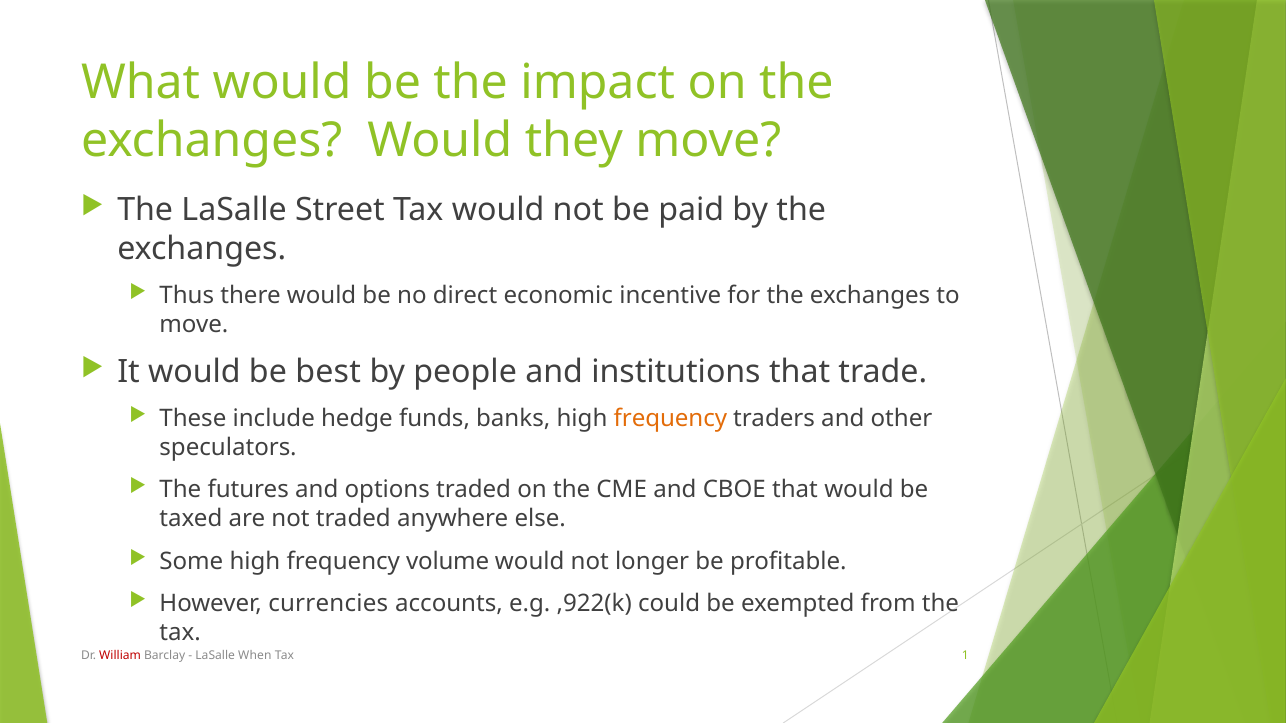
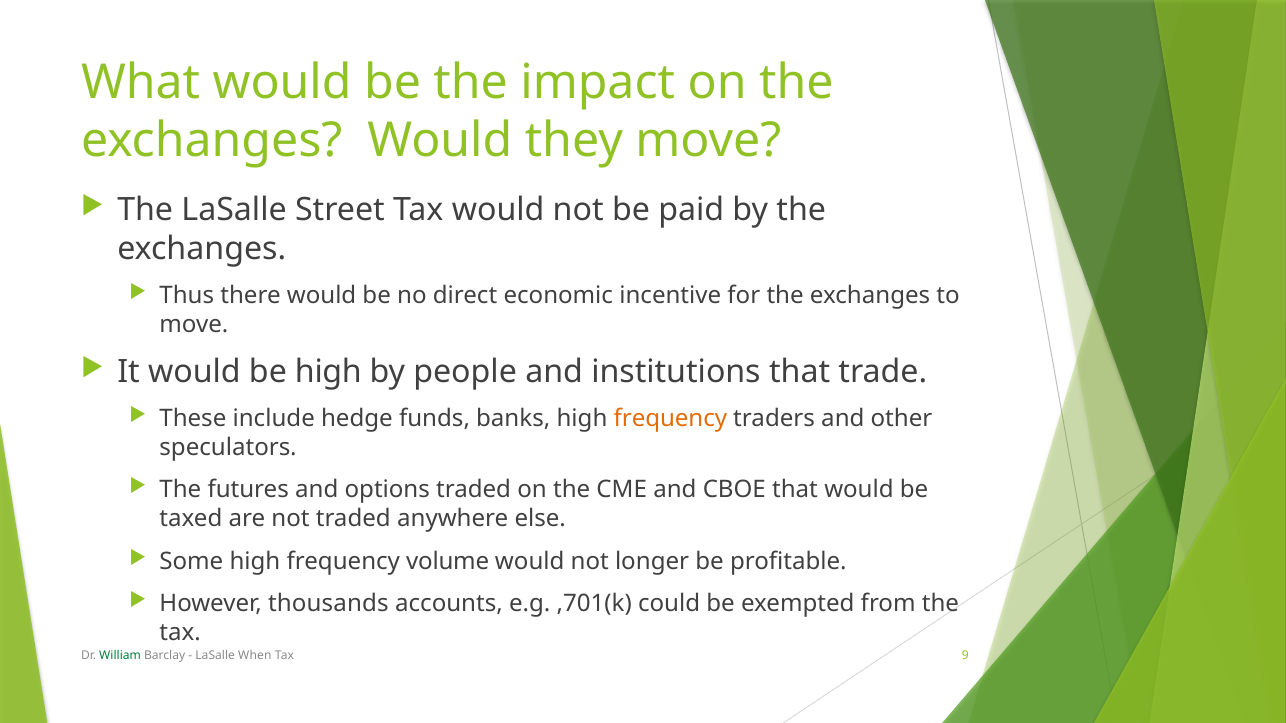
be best: best -> high (328, 372)
currencies: currencies -> thousands (328, 604)
,922(k: ,922(k -> ,701(k (594, 604)
William colour: red -> green (120, 656)
1: 1 -> 9 (965, 656)
